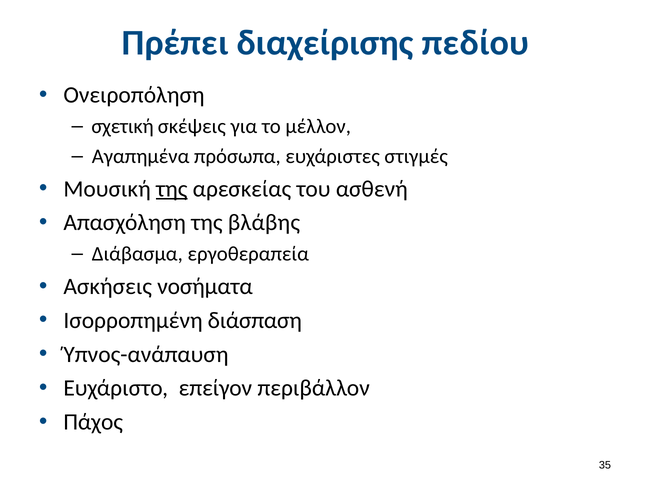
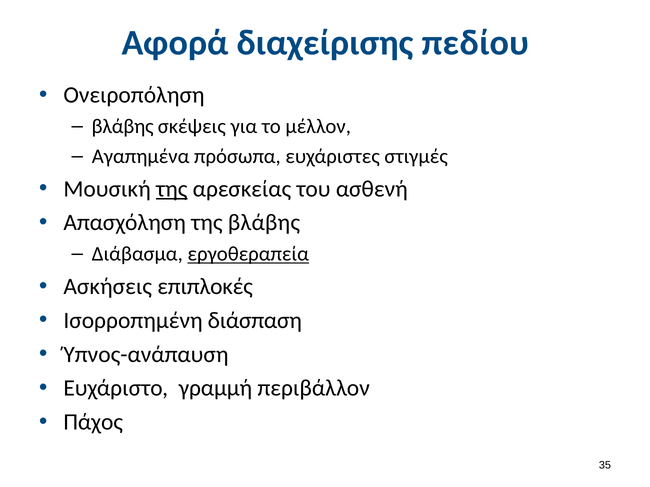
Πρέπει: Πρέπει -> Αφορά (175, 43)
σχετική: σχετική -> βλάβης (123, 127)
εργοθεραπεία underline: none -> present (248, 254)
νοσήματα: νοσήματα -> επιπλοκές (205, 287)
επείγον: επείγον -> γραμμή (215, 389)
